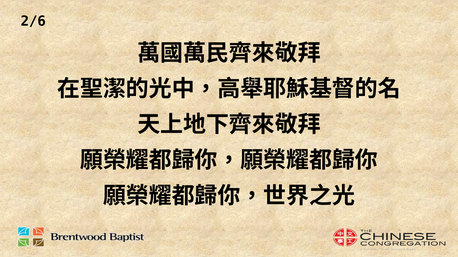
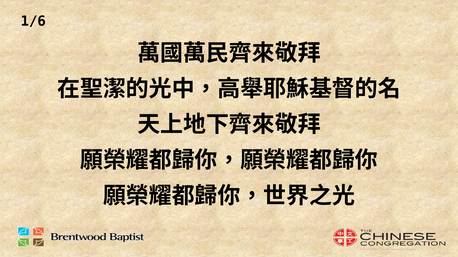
2/6: 2/6 -> 1/6 (33, 21)
